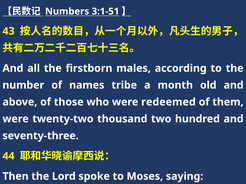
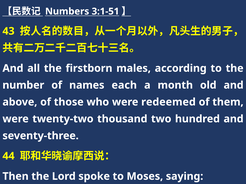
tribe: tribe -> each (124, 85)
